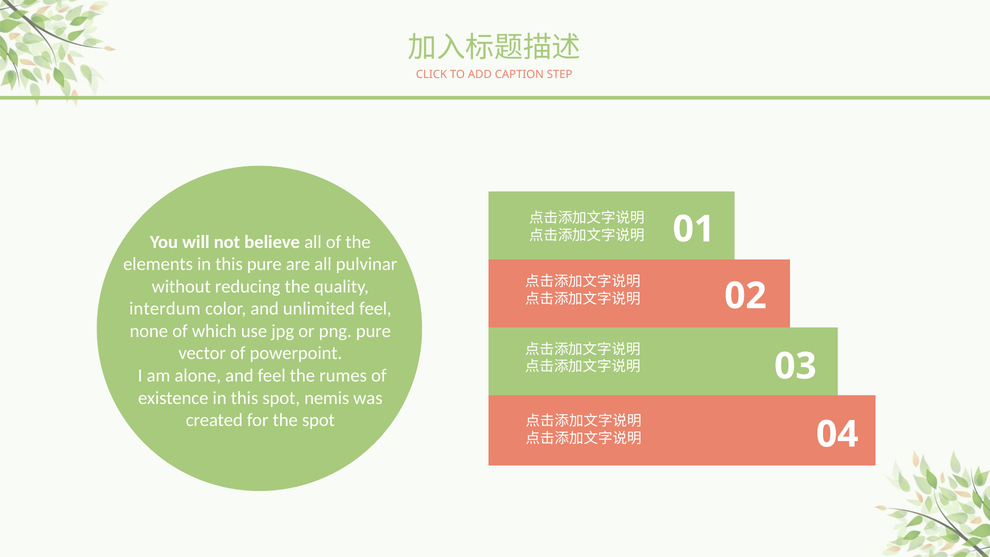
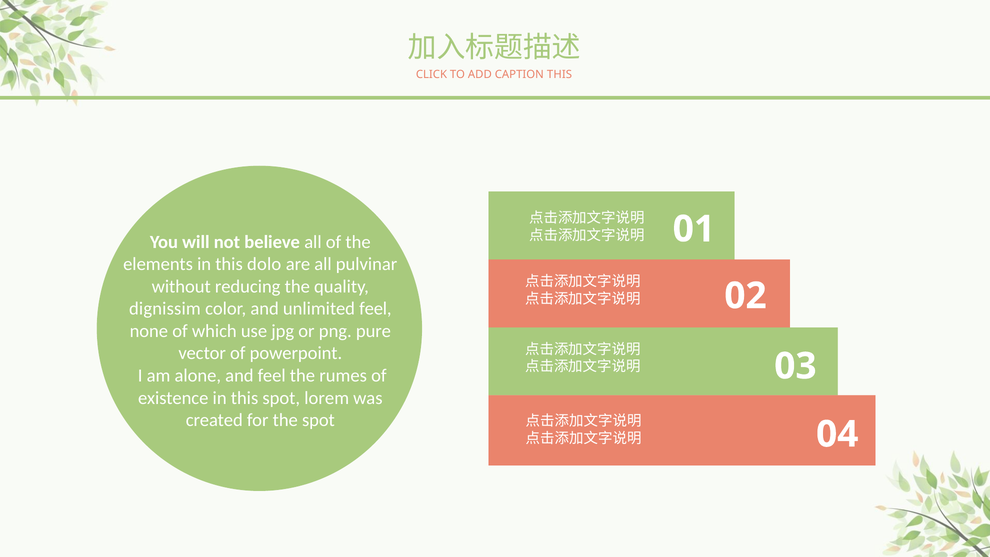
CAPTION STEP: STEP -> THIS (560, 75)
this pure: pure -> dolo (264, 264)
interdum: interdum -> dignissim (165, 309)
nemis: nemis -> lorem (327, 398)
